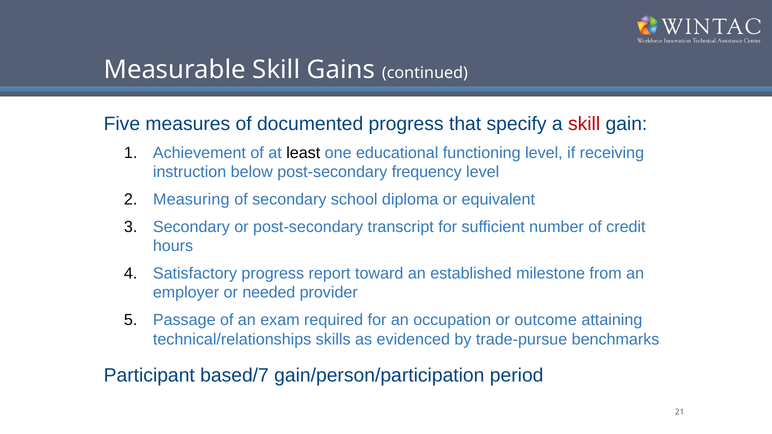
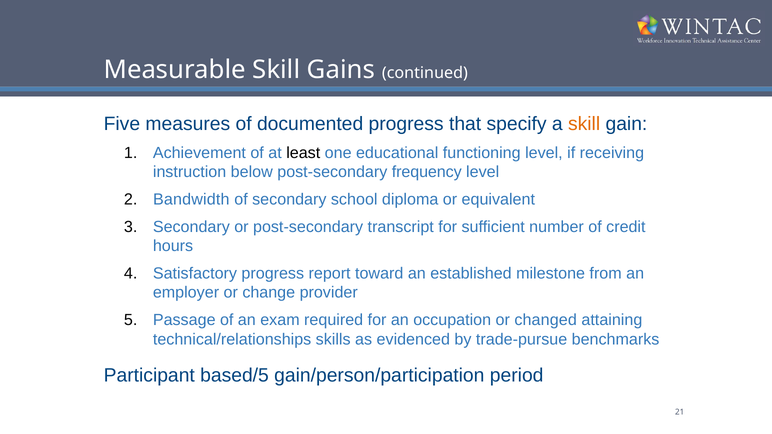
skill colour: red -> orange (584, 124)
Measuring: Measuring -> Bandwidth (191, 199)
needed: needed -> change (269, 293)
outcome: outcome -> changed (546, 320)
based/7: based/7 -> based/5 (234, 375)
